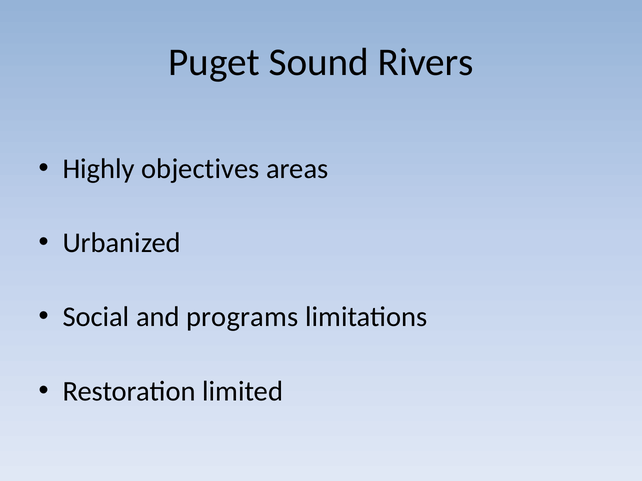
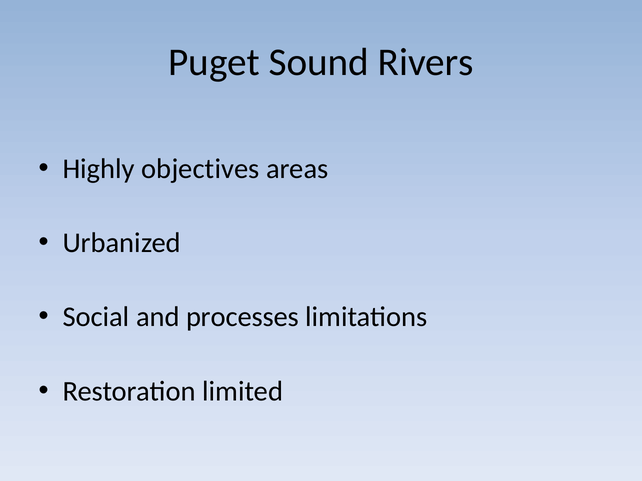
programs: programs -> processes (242, 317)
